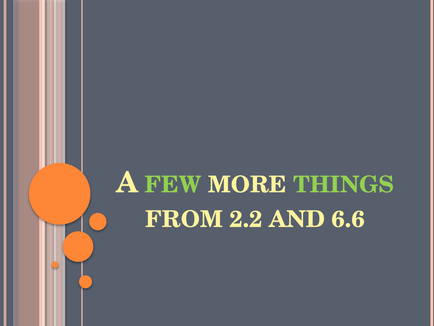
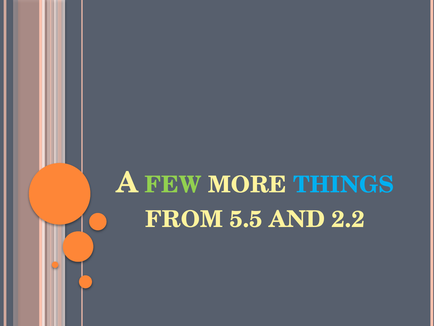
THINGS colour: light green -> light blue (343, 185)
2.2: 2.2 -> 5.5 (246, 219)
6.6: 6.6 -> 2.2 (348, 219)
